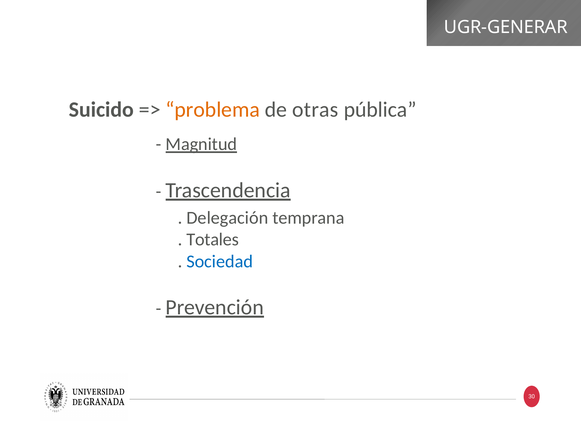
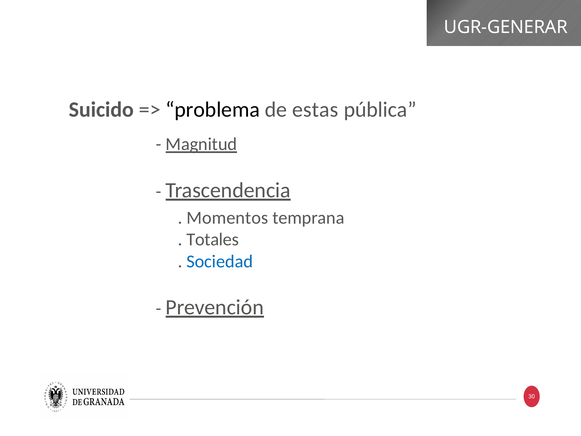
problema colour: orange -> black (213, 110)
otras: otras -> estas (315, 110)
Delegación: Delegación -> Momentos (227, 218)
